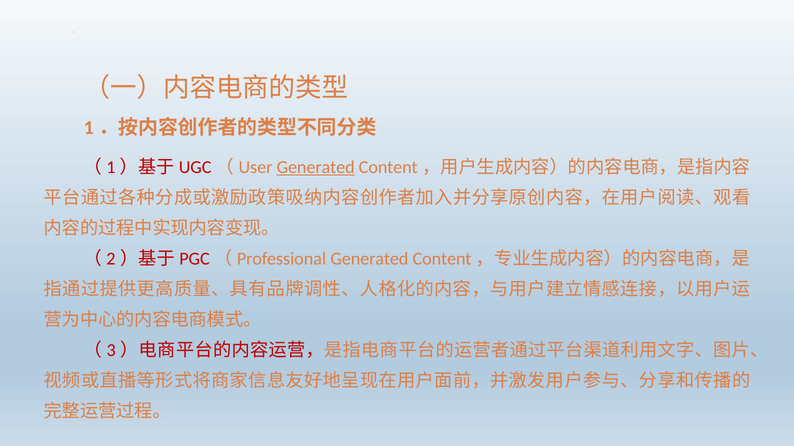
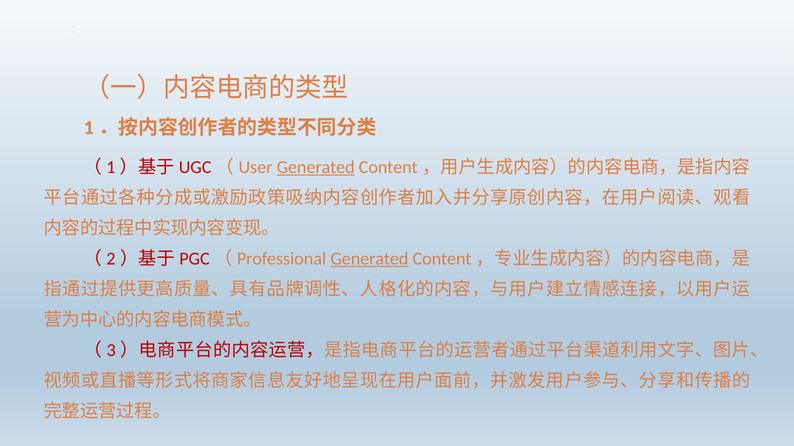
Generated underline: none -> present (369, 259)
